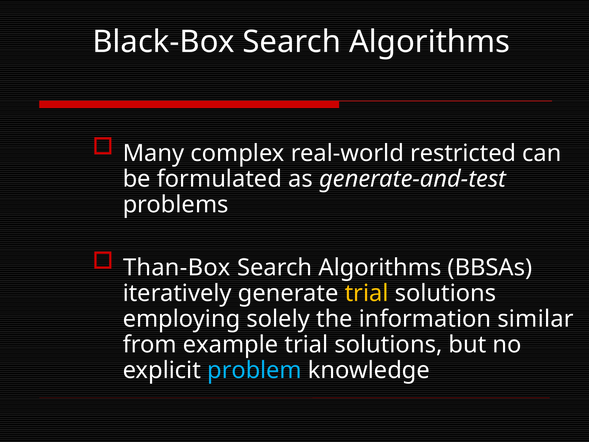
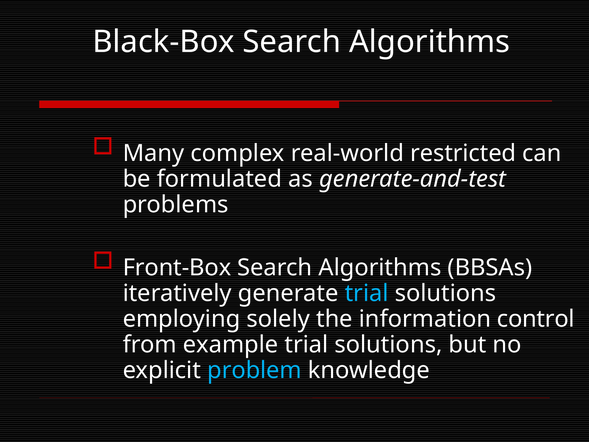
Than-Box: Than-Box -> Front-Box (177, 267)
trial colour: yellow -> light blue (367, 293)
similar: similar -> control (536, 319)
